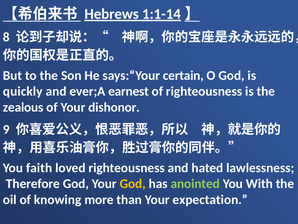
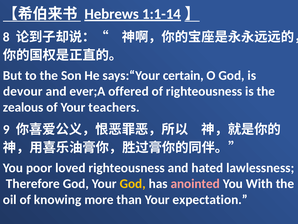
quickly: quickly -> devour (23, 91)
earnest: earnest -> offered (129, 91)
dishonor: dishonor -> teachers (114, 107)
faith: faith -> poor (39, 167)
anointed colour: light green -> pink (195, 183)
